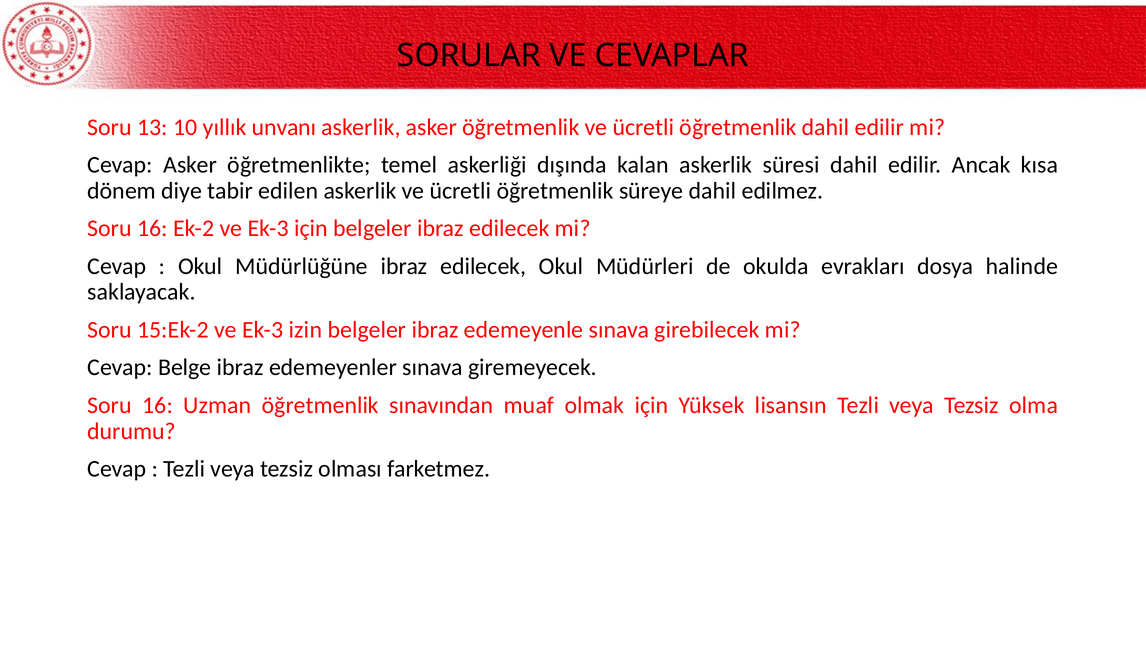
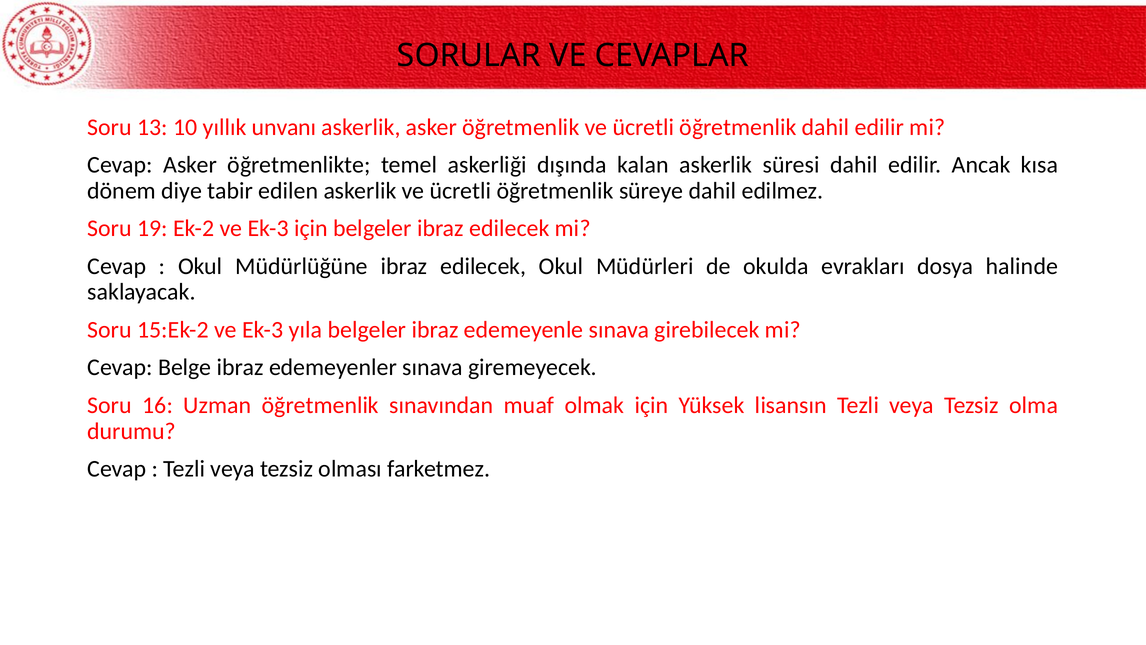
16: 16 -> 19 (152, 228)
izin: izin -> yıla (305, 330)
